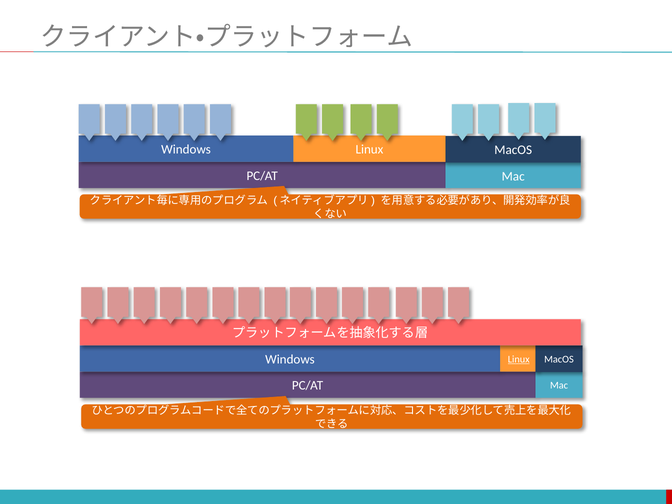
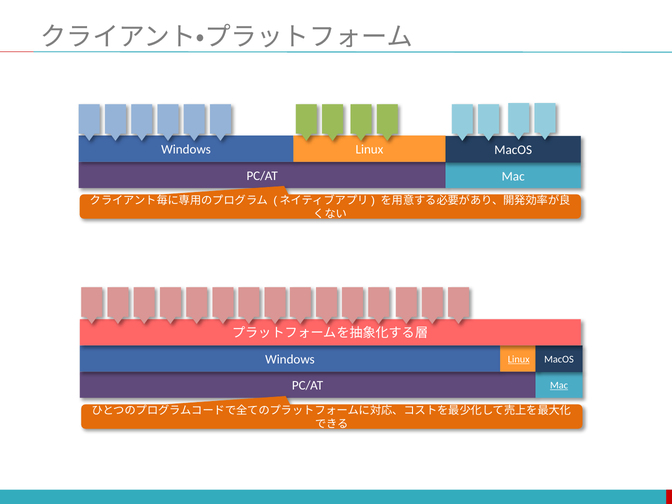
Mac underline: none -> present (559, 385)
